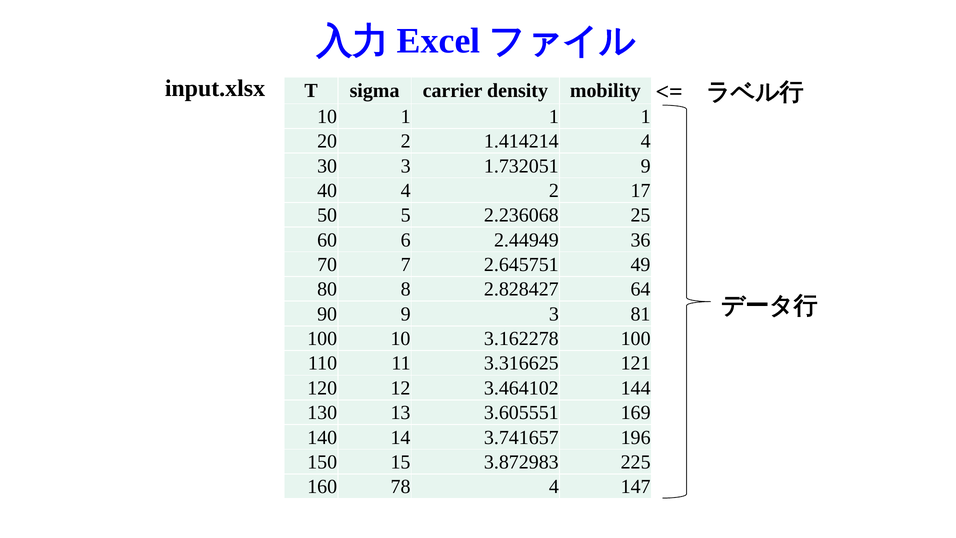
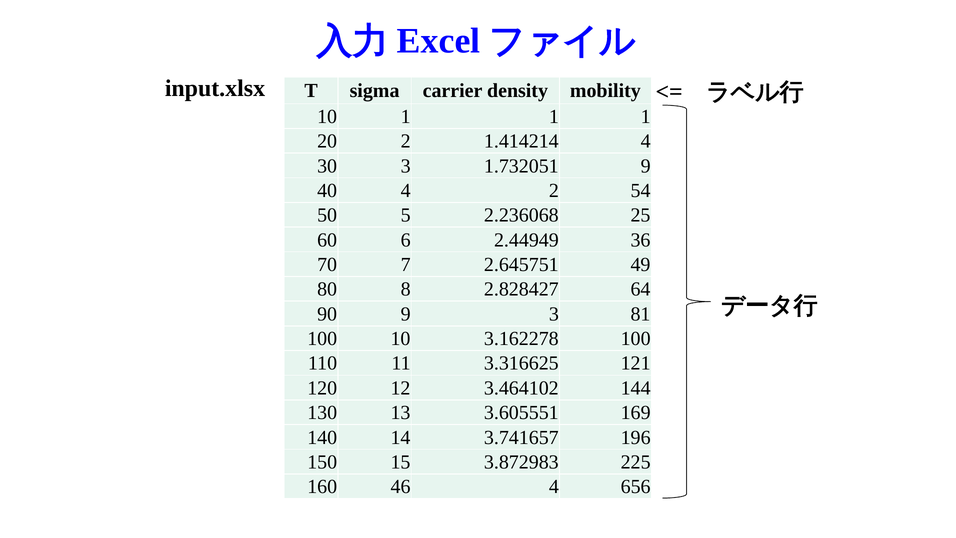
17: 17 -> 54 (641, 191)
78: 78 -> 46 (401, 487)
147: 147 -> 656 (636, 487)
